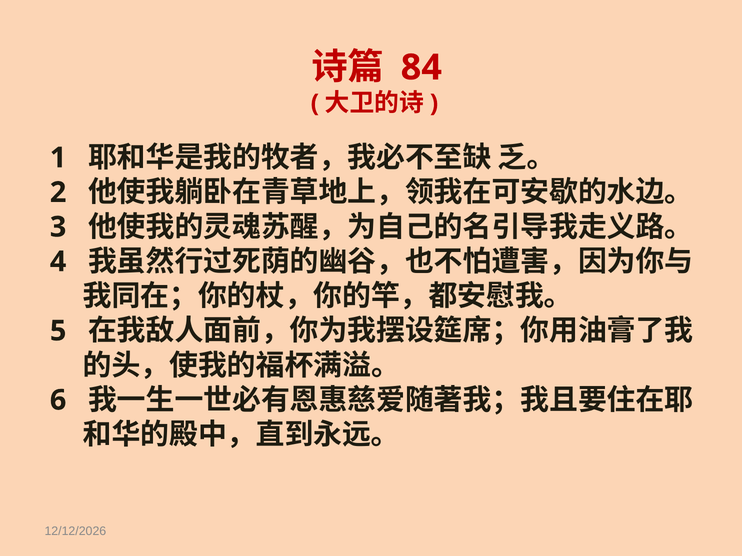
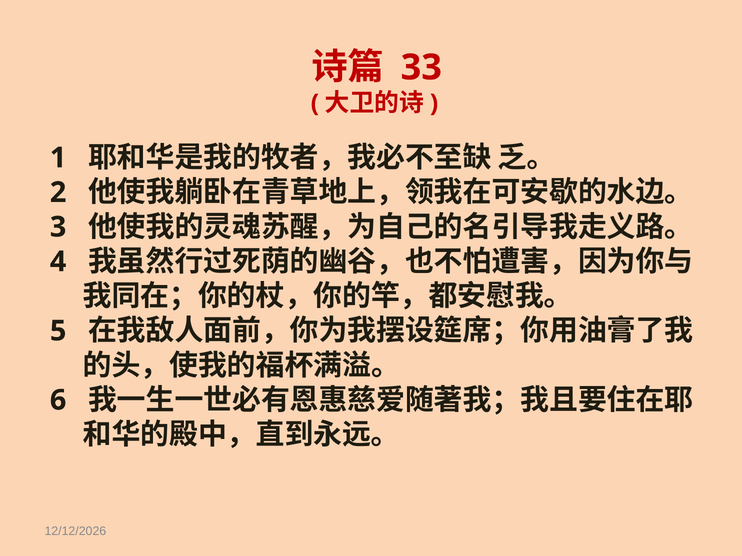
84: 84 -> 33 (421, 68)
